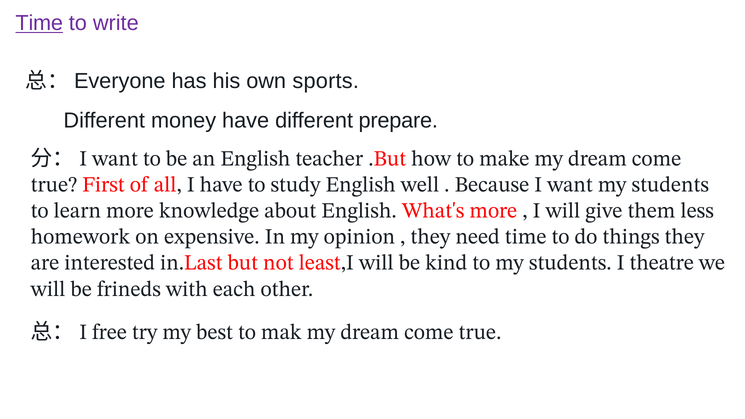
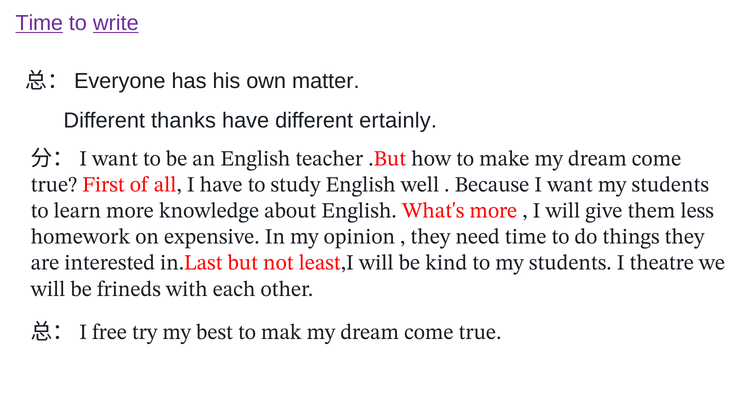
write underline: none -> present (116, 23)
sports: sports -> matter (326, 81)
money: money -> thanks (183, 120)
prepare: prepare -> ertainly (398, 120)
